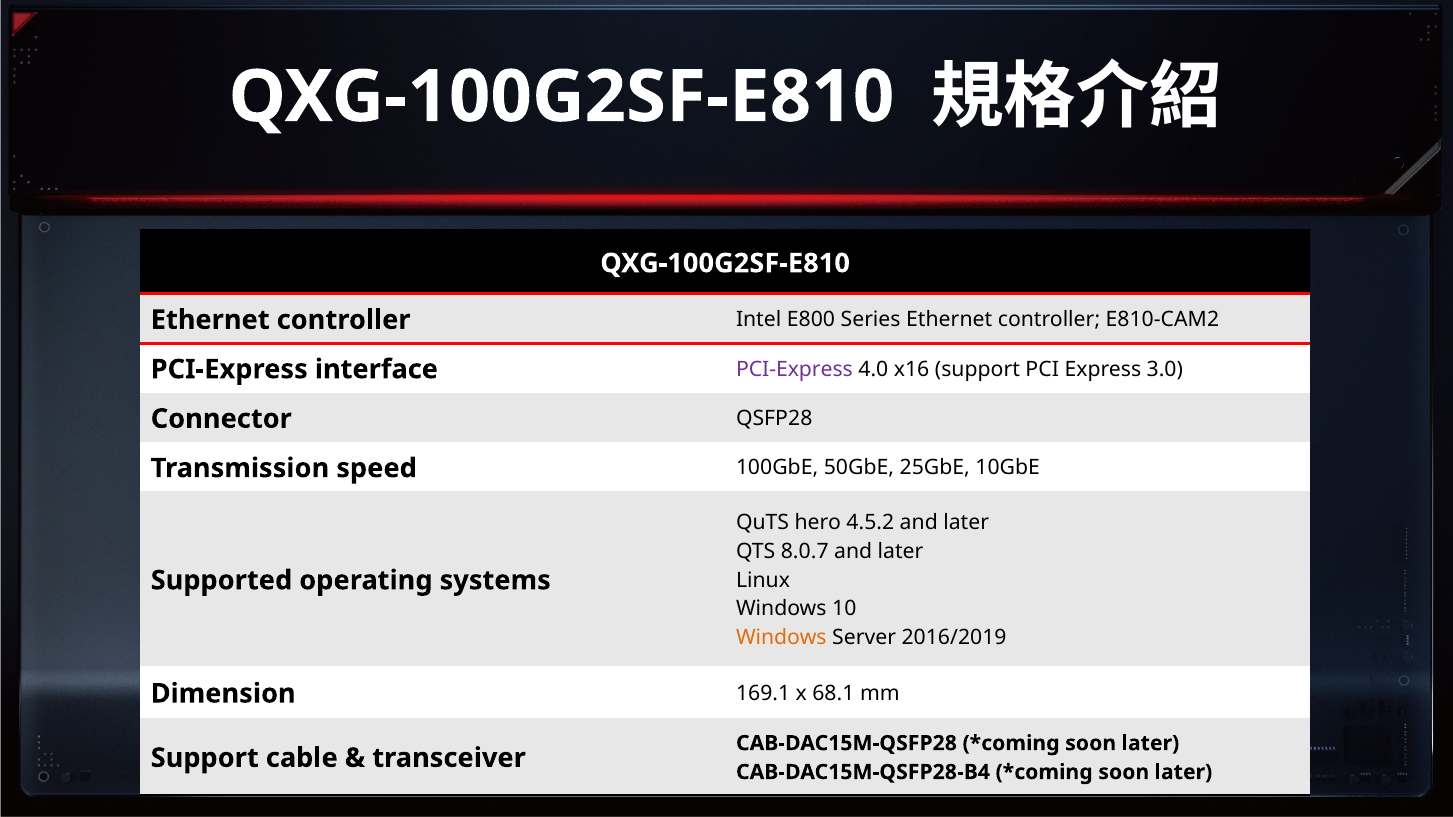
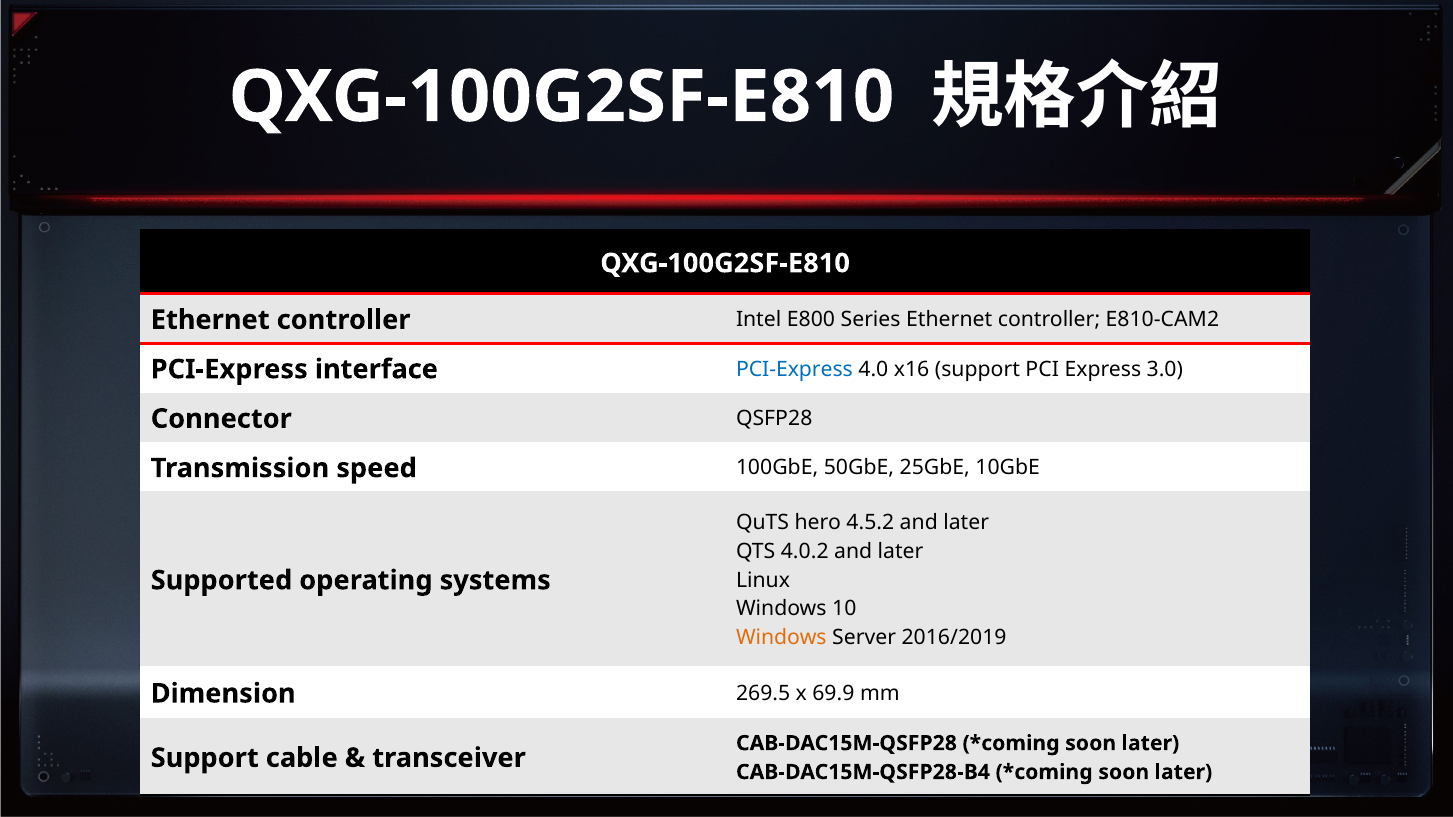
PCI-Express colour: purple -> blue (794, 369)
8.0.7: 8.0.7 -> 4.0.2 (805, 551)
169.1: 169.1 -> 269.5 (763, 694)
68.1: 68.1 -> 69.9 (833, 694)
